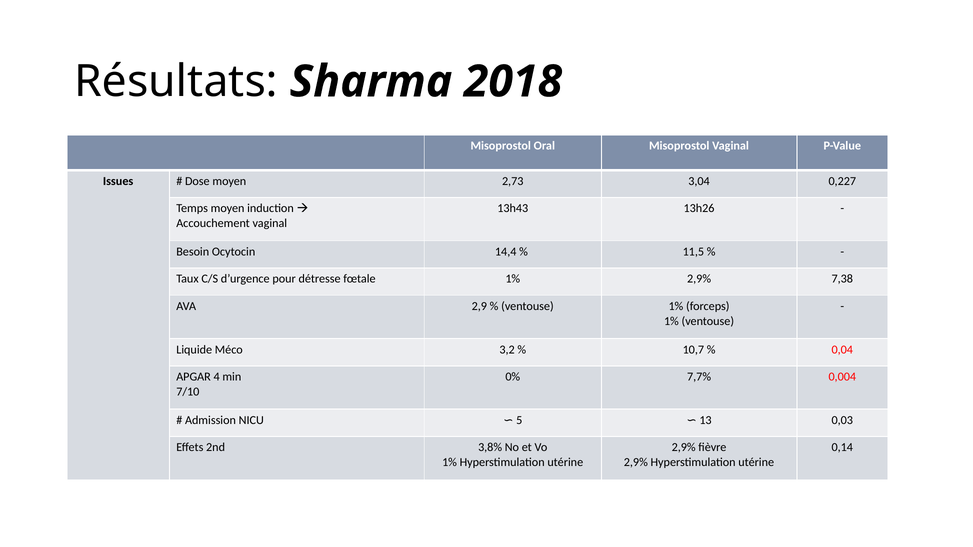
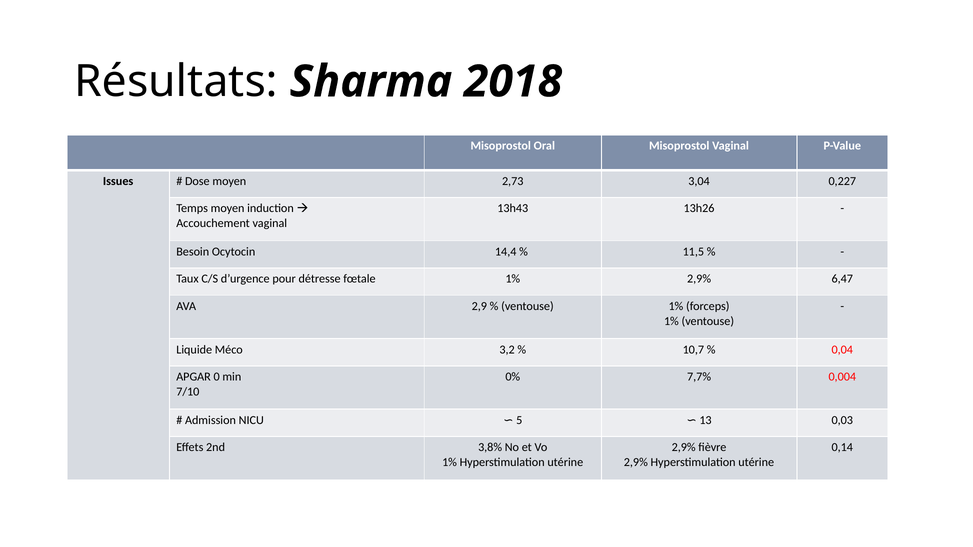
7,38: 7,38 -> 6,47 (842, 279)
4: 4 -> 0 (217, 377)
